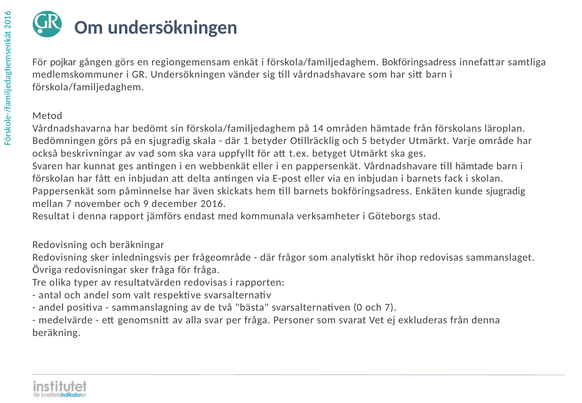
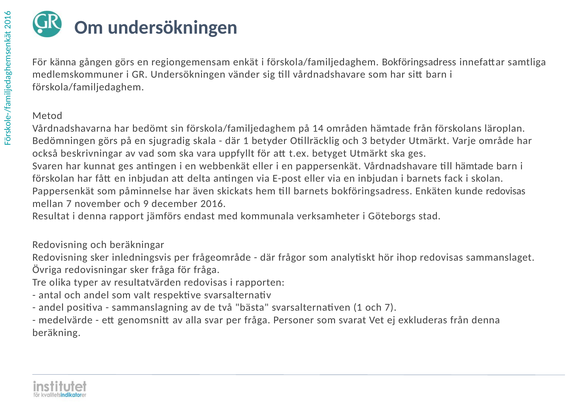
pojkar: pojkar -> känna (63, 62)
5: 5 -> 3 (364, 141)
kunde sjugradig: sjugradig -> redovisas (506, 191)
svarsalternativen 0: 0 -> 1 (358, 307)
